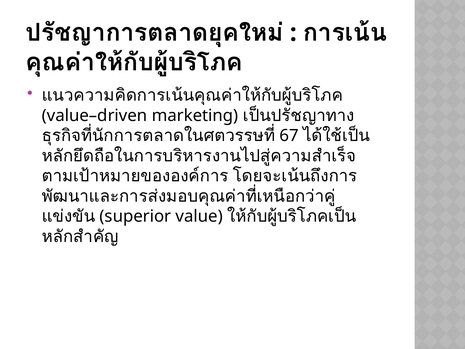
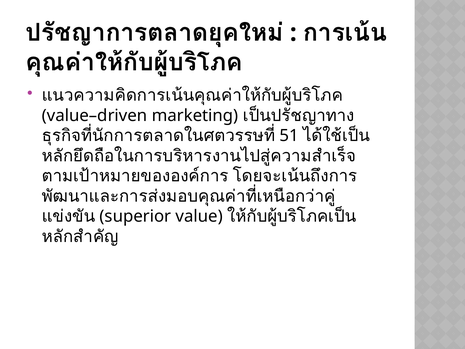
67: 67 -> 51 (289, 136)
